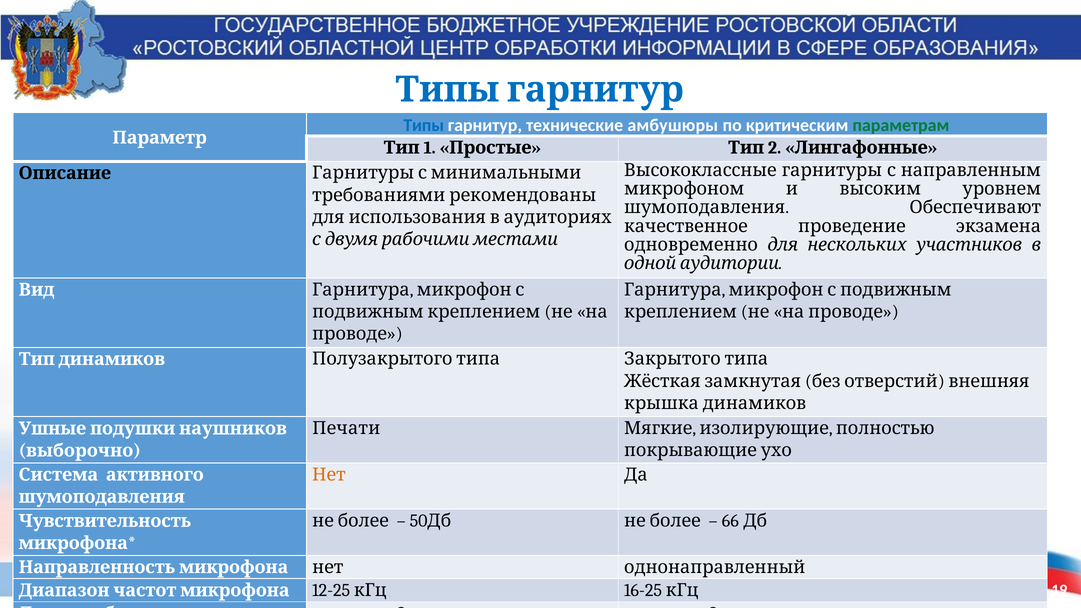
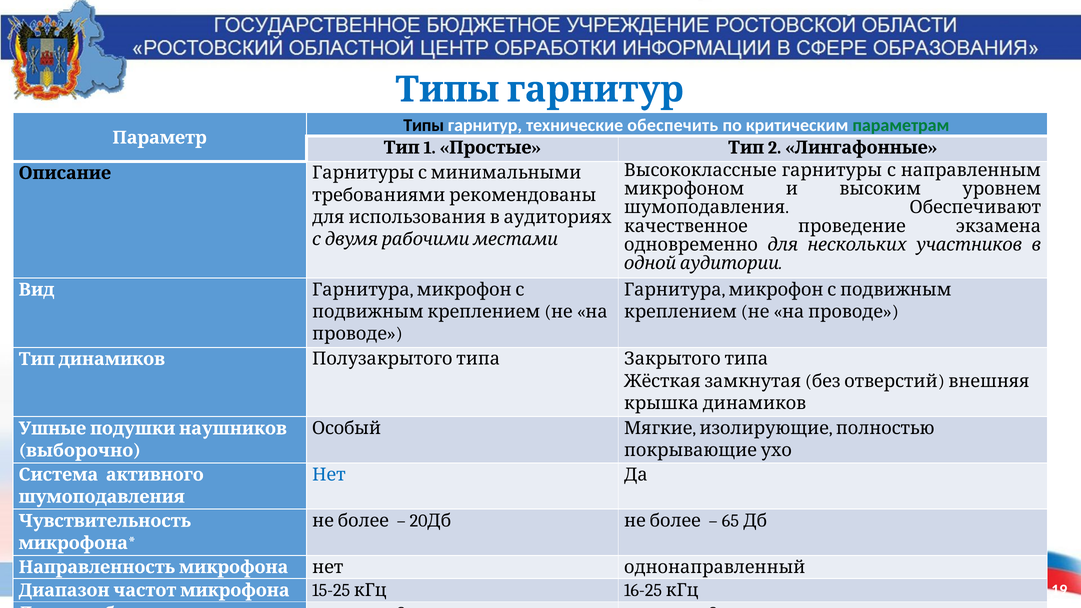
Типы colour: blue -> black (424, 126)
амбушюры: амбушюры -> обеспечить (673, 126)
Печати: Печати -> Особый (347, 428)
Нет colour: orange -> blue (329, 475)
50: 50 -> 20 (419, 521)
66: 66 -> 65 (730, 521)
12-25: 12-25 -> 15-25 (331, 590)
